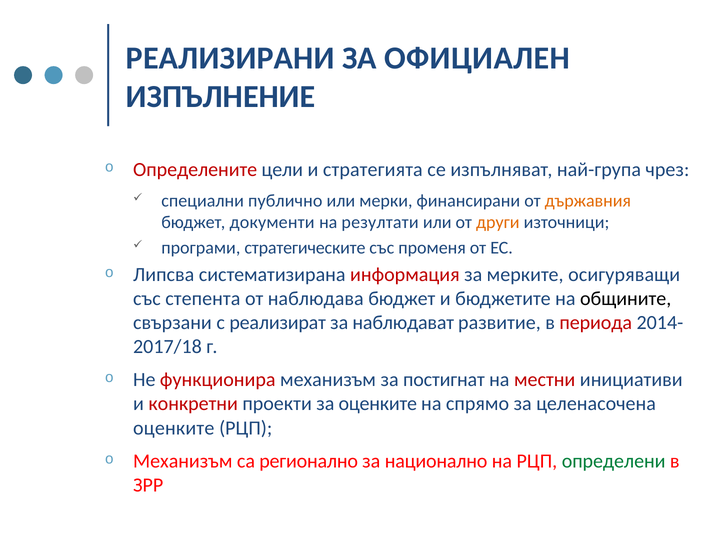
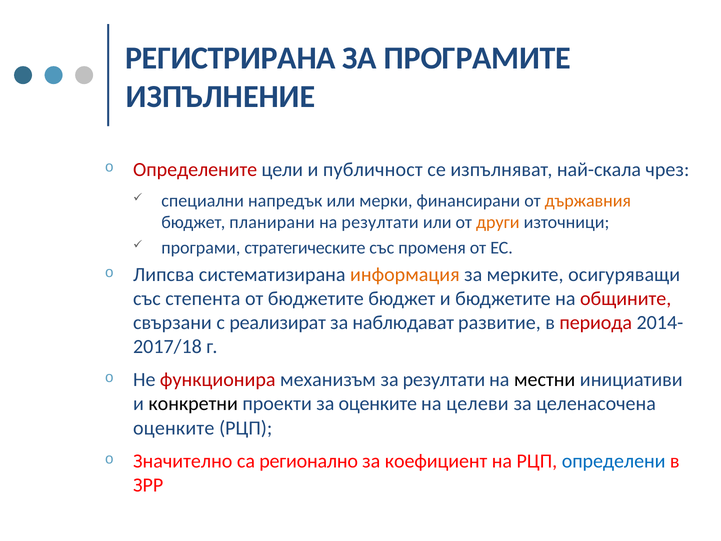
РЕАЛИЗИРАНИ: РЕАЛИЗИРАНИ -> РЕГИСТРИРАНА (231, 58)
ОФИЦИАЛЕН: ОФИЦИАЛЕН -> ПРОГРАМИТЕ (477, 58)
стратегията: стратегията -> публичност (373, 169)
най-група: най-група -> най-скала (599, 169)
публично: публично -> напредък (285, 201)
документи: документи -> планирани (272, 222)
информация colour: red -> orange (405, 274)
от наблюдава: наблюдава -> бюджетите (316, 299)
общините colour: black -> red (626, 299)
за постигнат: постигнат -> резултати (444, 380)
местни colour: red -> black (545, 380)
конкретни colour: red -> black (193, 404)
спрямо: спрямо -> целеви (477, 404)
Механизъм: Механизъм -> Значително (183, 461)
национално: национално -> коефициент (436, 461)
определени colour: green -> blue (614, 461)
